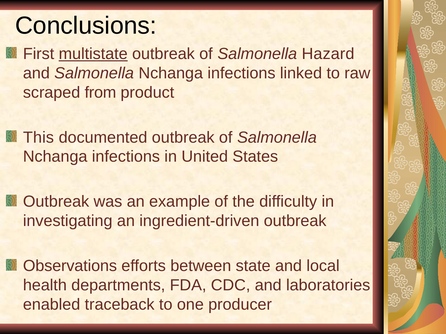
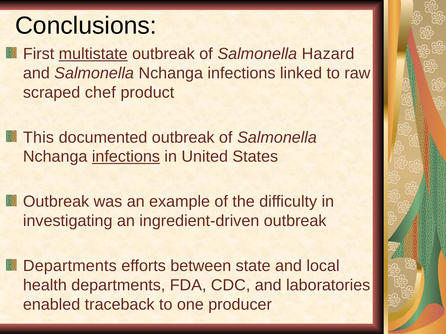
from: from -> chef (100, 93)
infections underline: none -> present (126, 157)
Observations: Observations -> Departments (70, 266)
